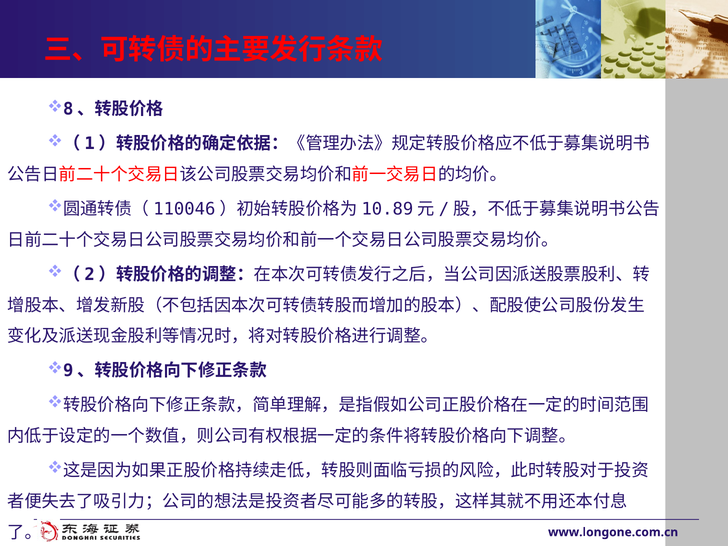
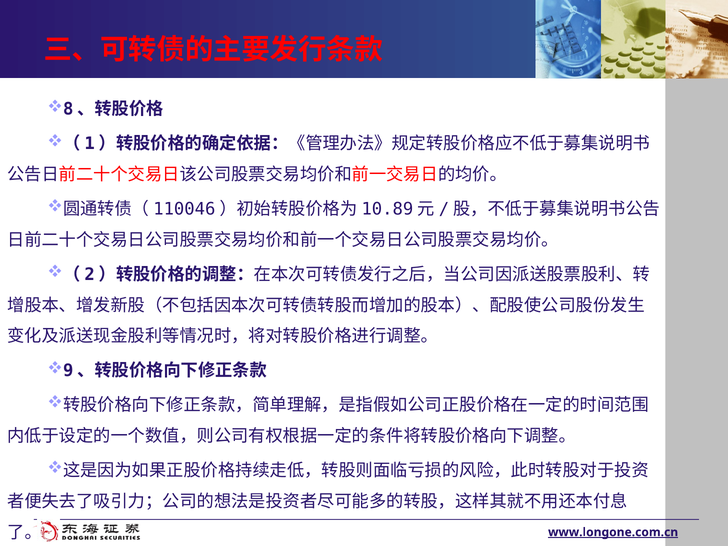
www.longone.com.cn underline: none -> present (613, 532)
